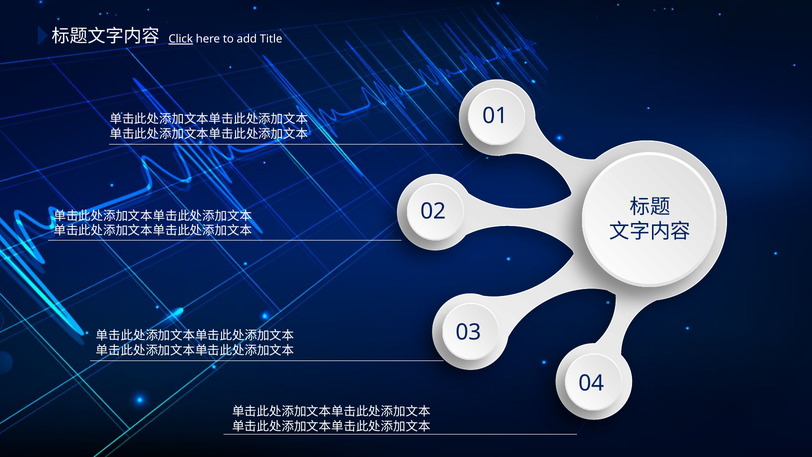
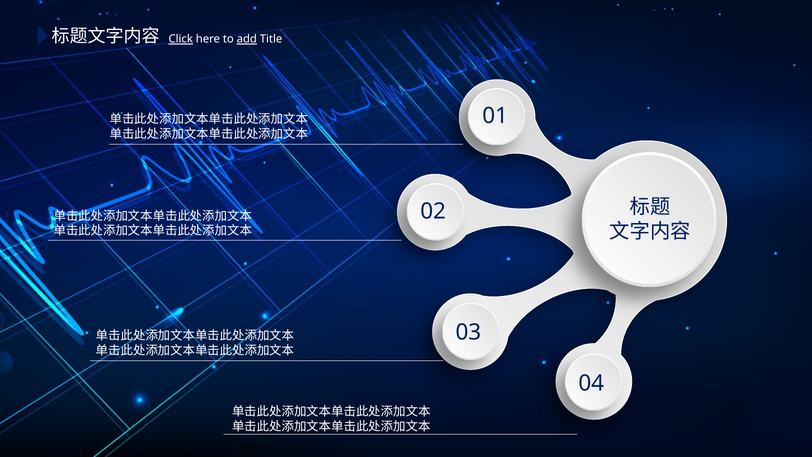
add underline: none -> present (247, 39)
